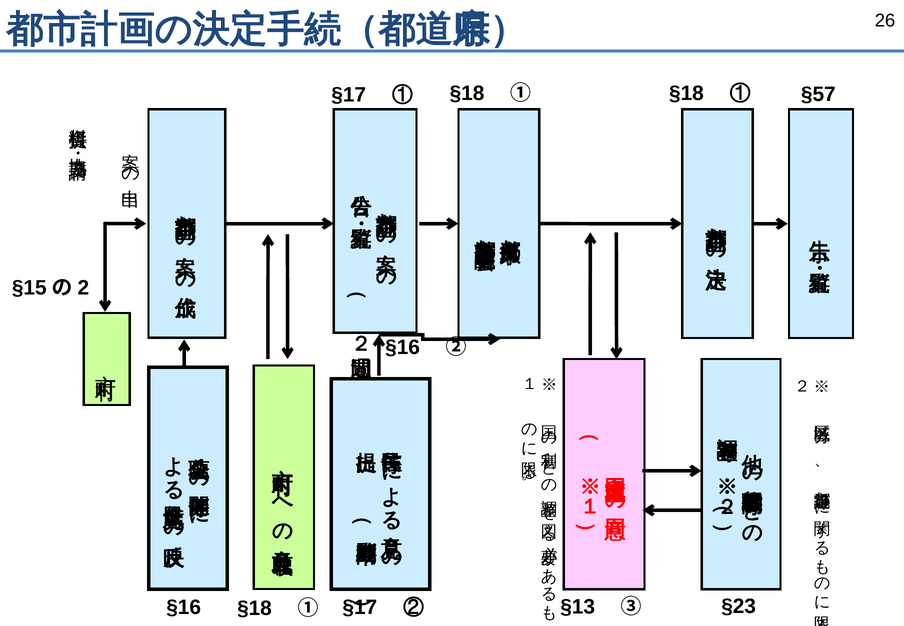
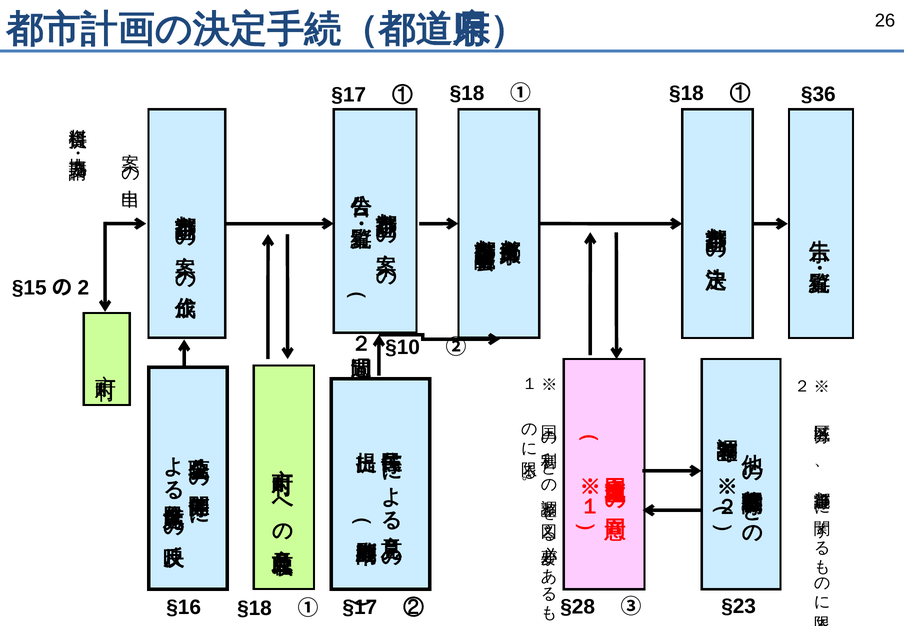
§57: §57 -> §36 (818, 94)
§16: §16 -> §10 (403, 347)
§13: §13 -> §28 (578, 607)
